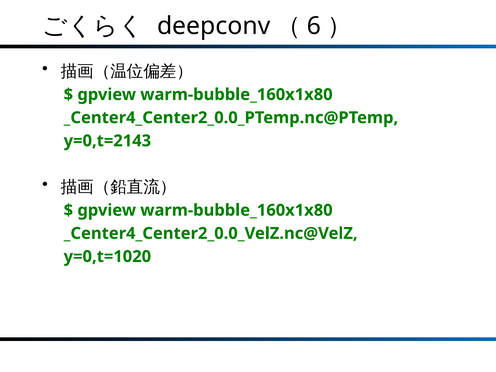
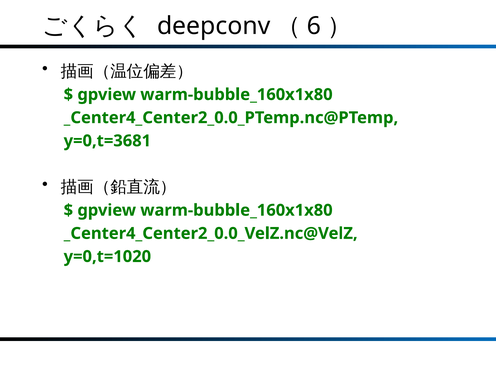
y=0,t=2143: y=0,t=2143 -> y=0,t=3681 (107, 141)
